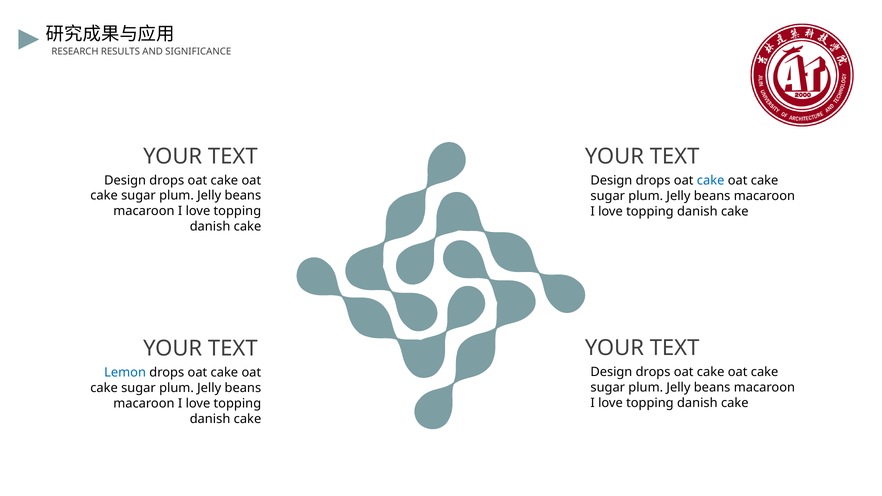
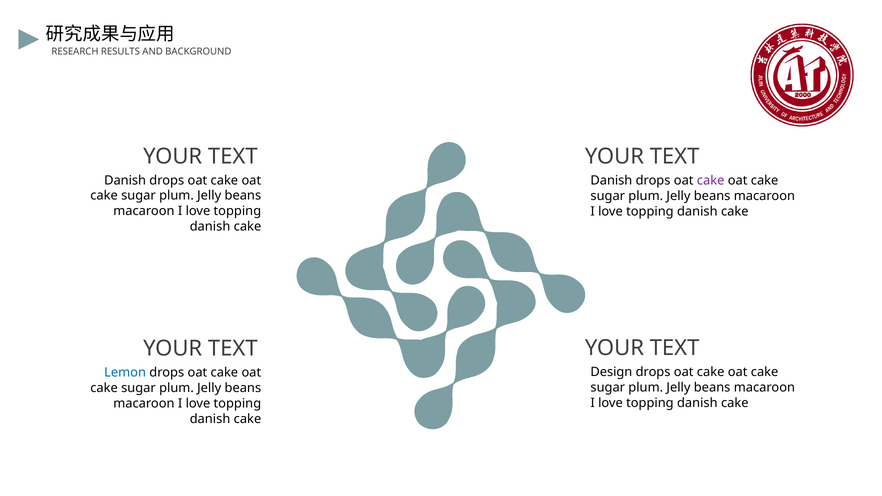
SIGNIFICANCE: SIGNIFICANCE -> BACKGROUND (198, 51)
Design: Design -> Danish (125, 180)
Design: Design -> Danish (611, 181)
cake colour: blue -> purple (711, 181)
